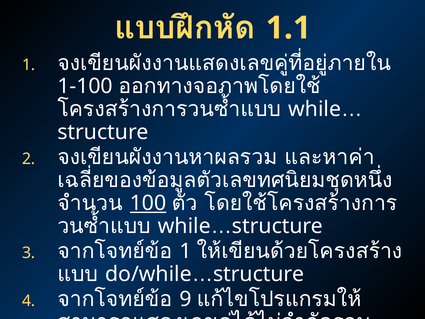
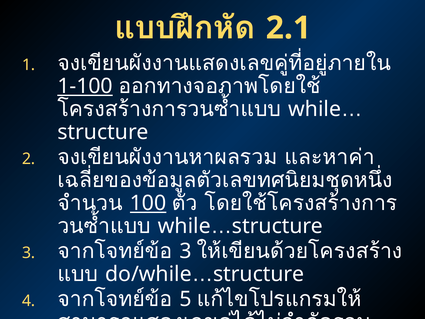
1.1: 1.1 -> 2.1 (288, 28)
1-100 underline: none -> present (85, 86)
1: 1 -> 3 (185, 251)
9: 9 -> 5 (185, 299)
